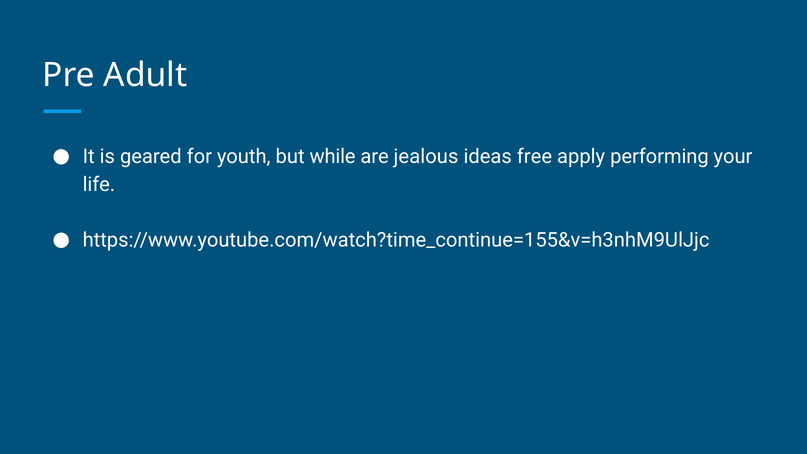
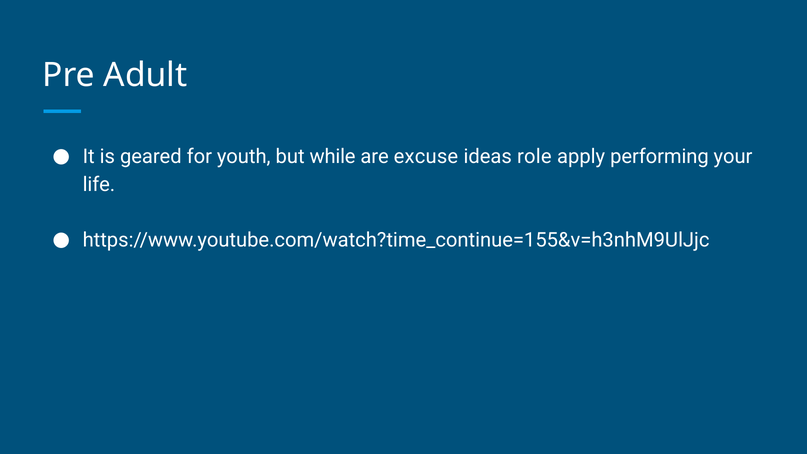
jealous: jealous -> excuse (426, 157)
free: free -> role (534, 157)
